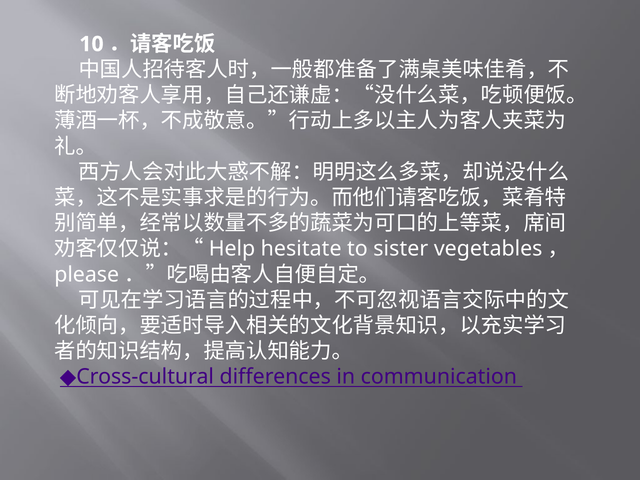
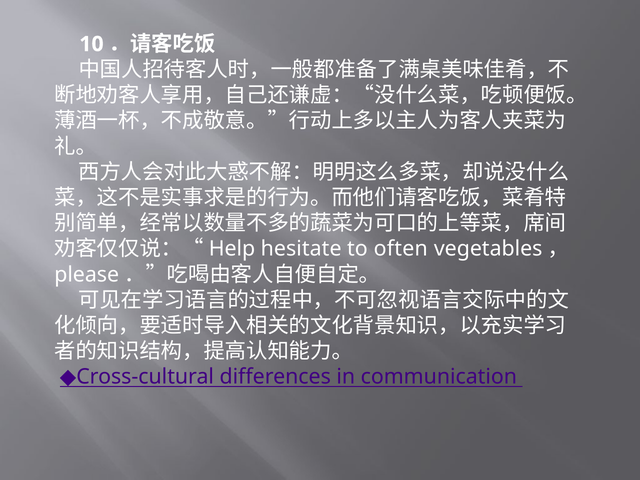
sister: sister -> often (401, 249)
